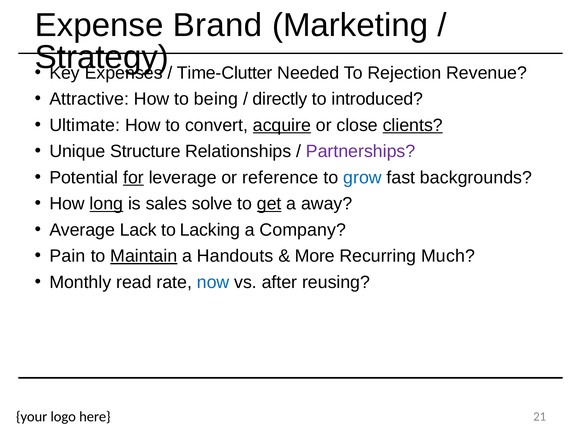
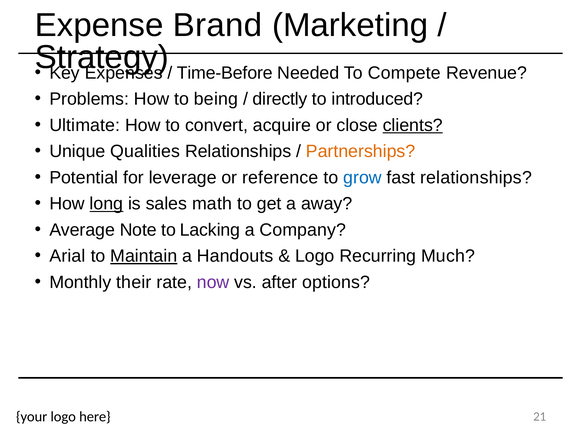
Time-Clutter: Time-Clutter -> Time-Before (225, 73)
Rejection: Rejection -> Compete (404, 73)
Attractive: Attractive -> Problems (89, 99)
acquire underline: present -> none (282, 125)
Structure: Structure -> Qualities (145, 151)
Partnerships colour: purple -> orange (361, 151)
for underline: present -> none (133, 177)
fast backgrounds: backgrounds -> relationships (476, 177)
solve: solve -> math (212, 204)
get underline: present -> none (269, 204)
Lack: Lack -> Note (138, 230)
Pain: Pain -> Arial (67, 256)
More: More -> Logo (315, 256)
read: read -> their (134, 282)
now colour: blue -> purple (213, 282)
reusing: reusing -> options (336, 282)
